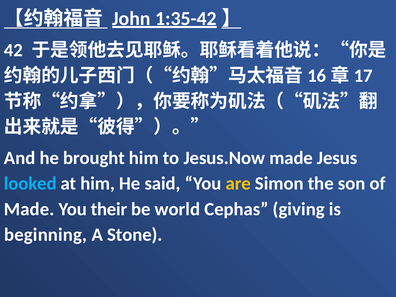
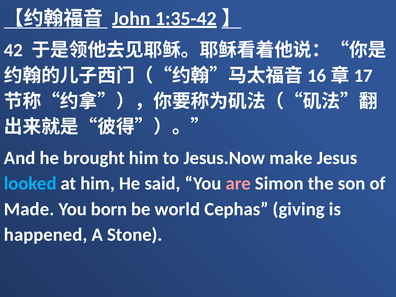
Jesus.Now made: made -> make (291, 158)
are colour: yellow -> pink (238, 184)
their: their -> born (109, 209)
beginning: beginning -> happened (46, 235)
